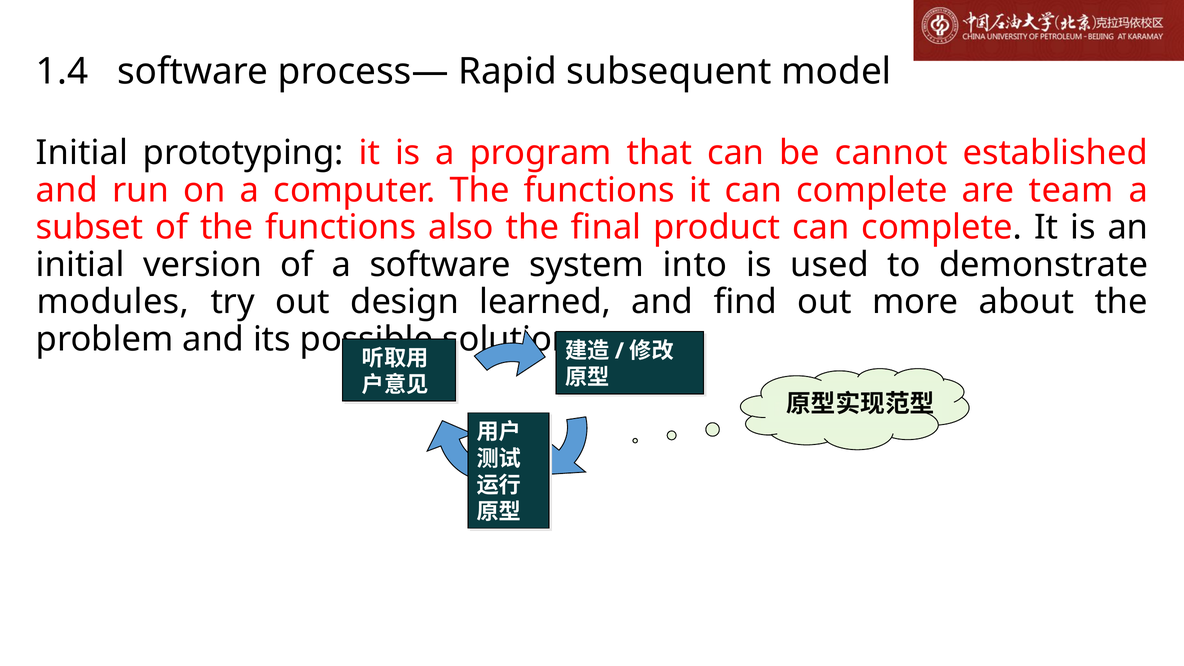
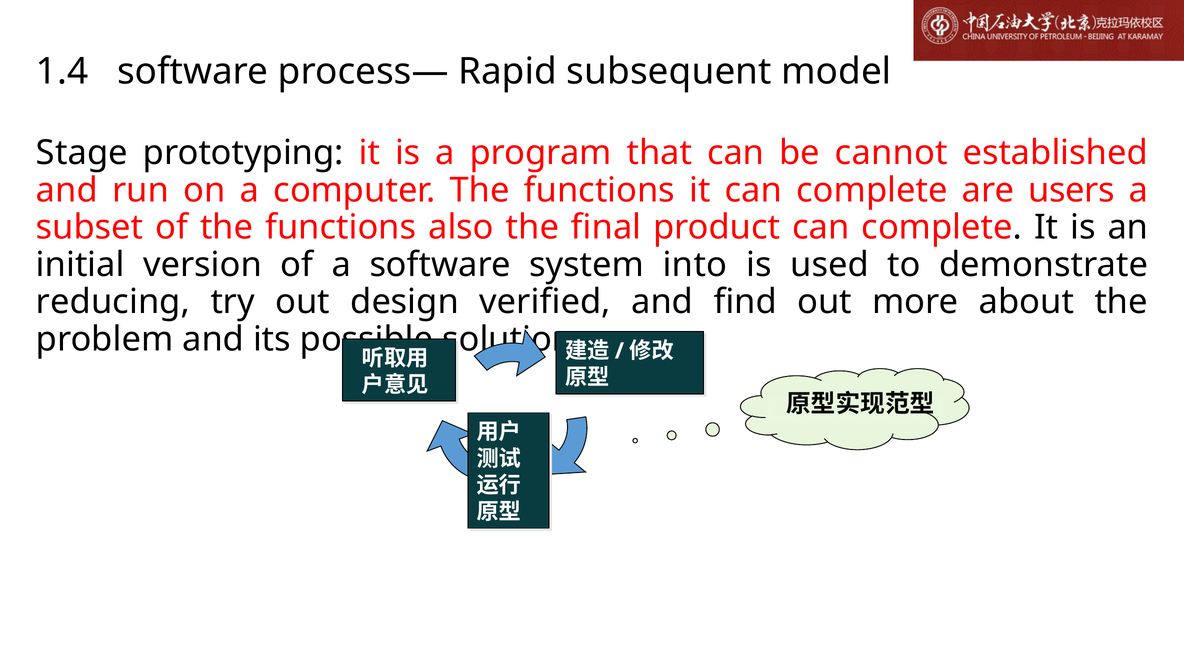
Initial: Initial -> Stage (82, 153)
team: team -> users (1072, 190)
modules: modules -> reducing (113, 302)
learned: learned -> verified (545, 302)
